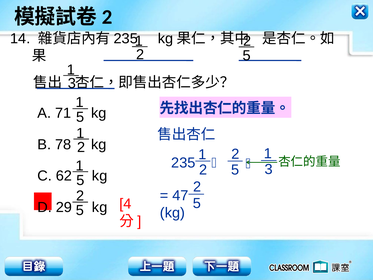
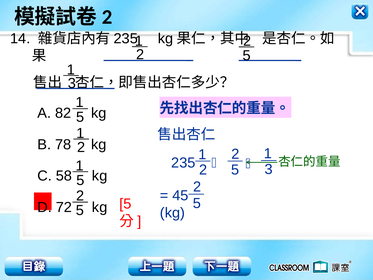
71: 71 -> 82 (63, 113)
62: 62 -> 58 (64, 176)
47: 47 -> 45 (180, 195)
4: 4 -> 5 (125, 204)
29: 29 -> 72 (64, 207)
